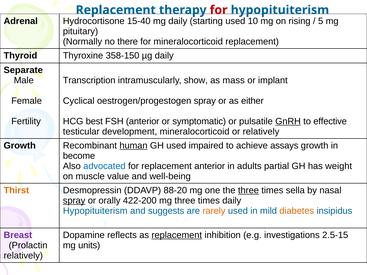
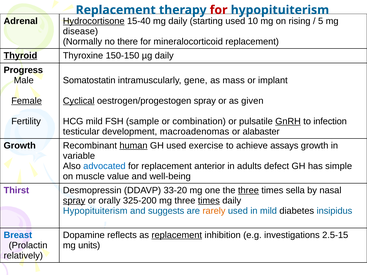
Hydrocortisone underline: none -> present (94, 21)
pituitary: pituitary -> disease (80, 31)
Thyroid underline: none -> present (20, 56)
358-150: 358-150 -> 150-150 (123, 56)
Separate: Separate -> Progress (23, 70)
Transcription: Transcription -> Somatostatin (89, 80)
show: show -> gene (196, 80)
Female underline: none -> present (27, 101)
Cyclical underline: none -> present (79, 101)
either: either -> given (252, 101)
HCG best: best -> mild (94, 121)
FSH anterior: anterior -> sample (143, 121)
symptomatic: symptomatic -> combination (199, 121)
effective: effective -> infection (330, 121)
development mineralocorticoid: mineralocorticoid -> macroadenomas (195, 132)
or relatively: relatively -> alabaster (261, 132)
impaired: impaired -> exercise (206, 146)
become: become -> variable (79, 156)
partial: partial -> defect (277, 166)
weight: weight -> simple (339, 166)
Thirst colour: orange -> purple (16, 190)
88-20: 88-20 -> 33-20 (175, 190)
422-200: 422-200 -> 325-200 (140, 201)
times underline: none -> present (209, 201)
diabetes colour: orange -> black (297, 211)
Breast colour: purple -> blue (18, 235)
